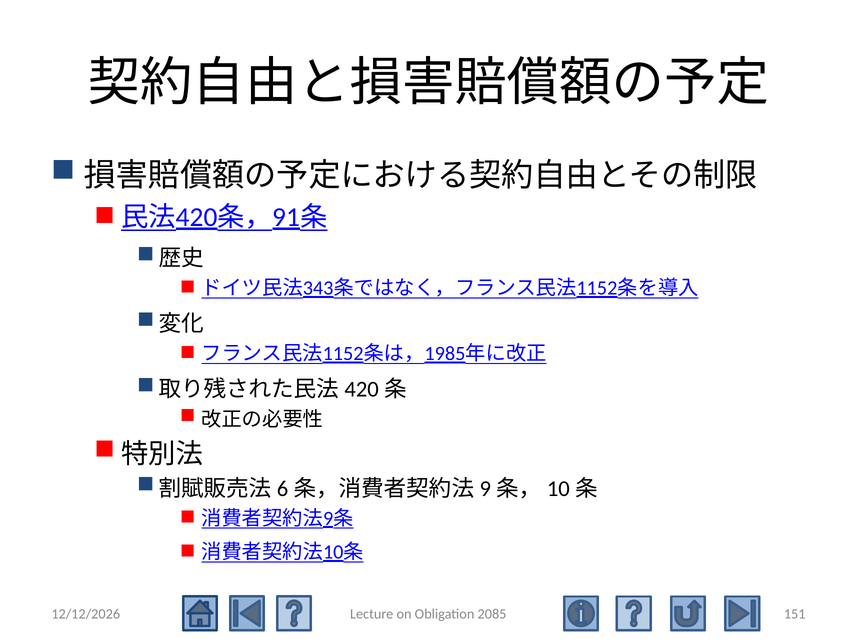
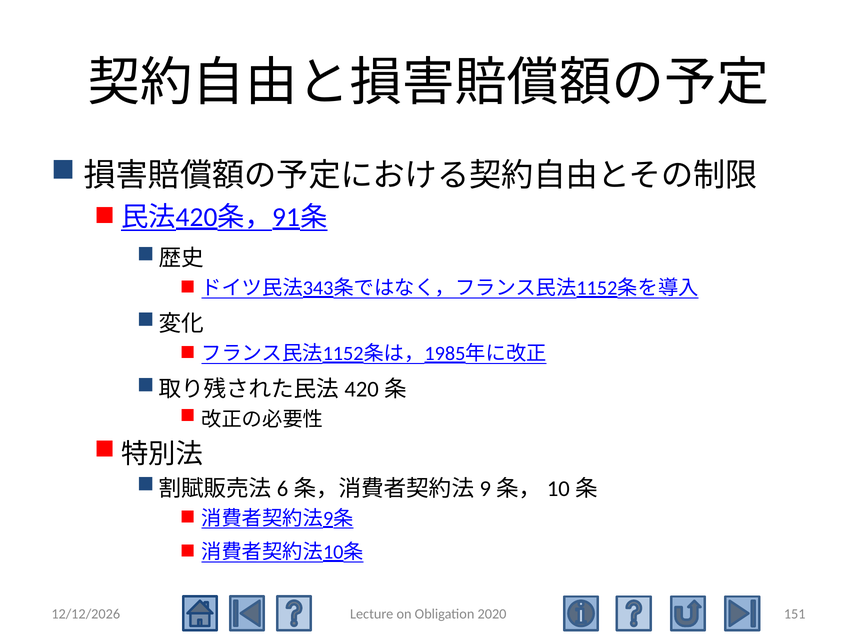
2085: 2085 -> 2020 (492, 614)
